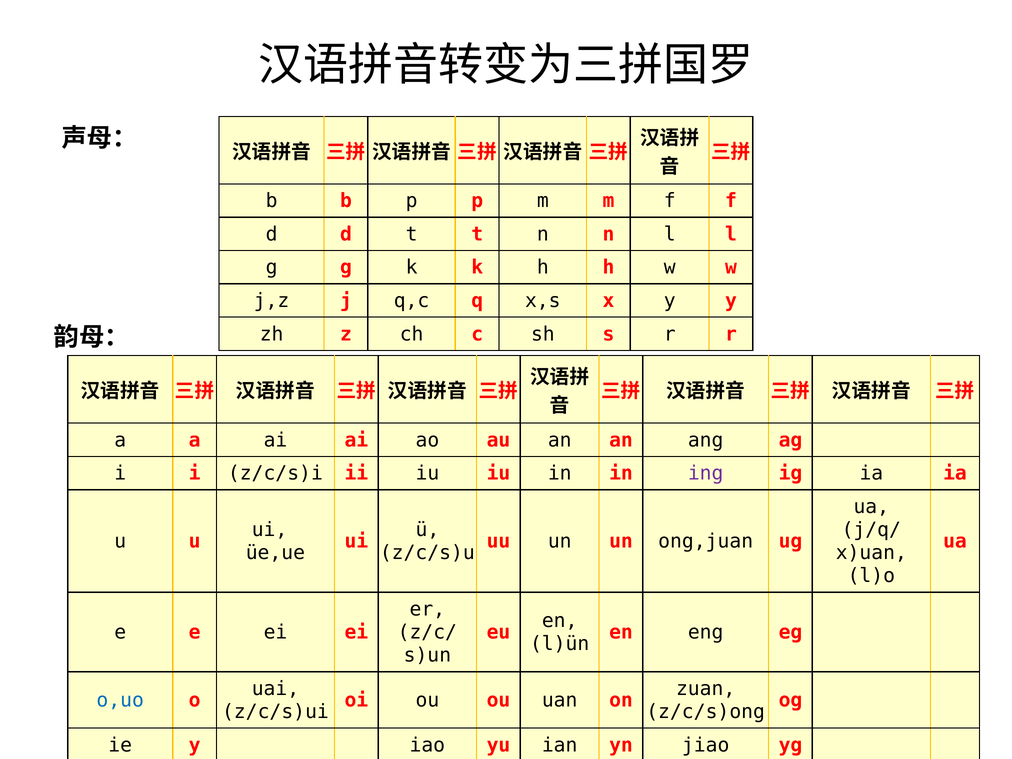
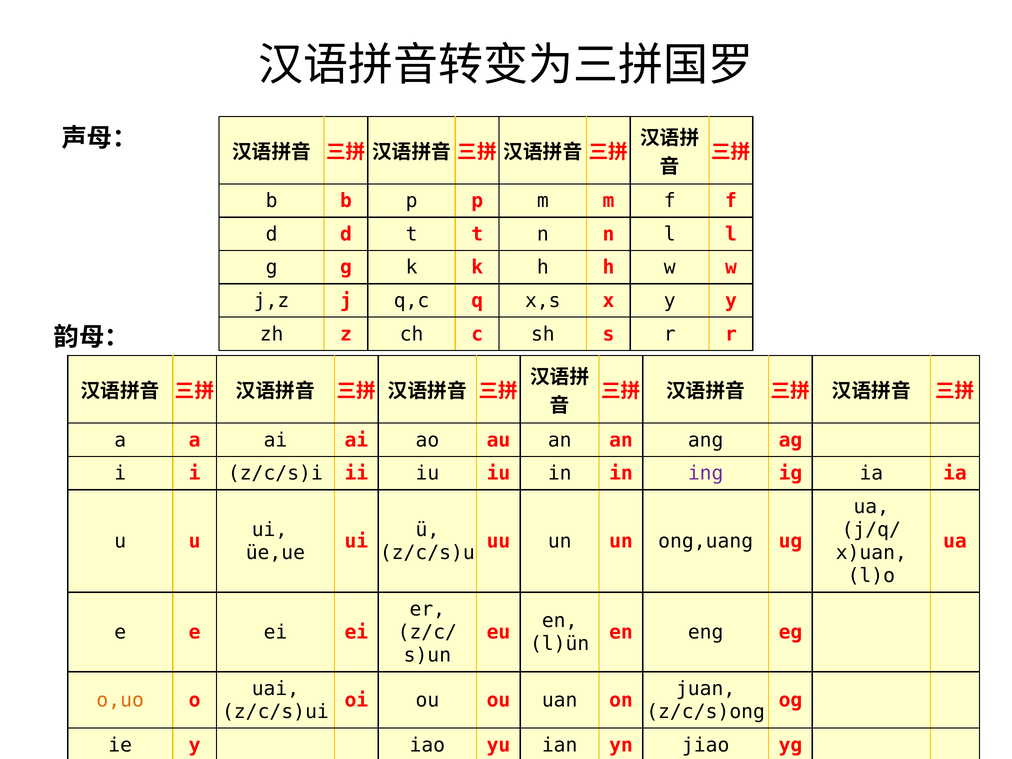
ong,juan: ong,juan -> ong,uang (706, 541)
zuan: zuan -> juan (706, 689)
o,uo colour: blue -> orange (120, 700)
